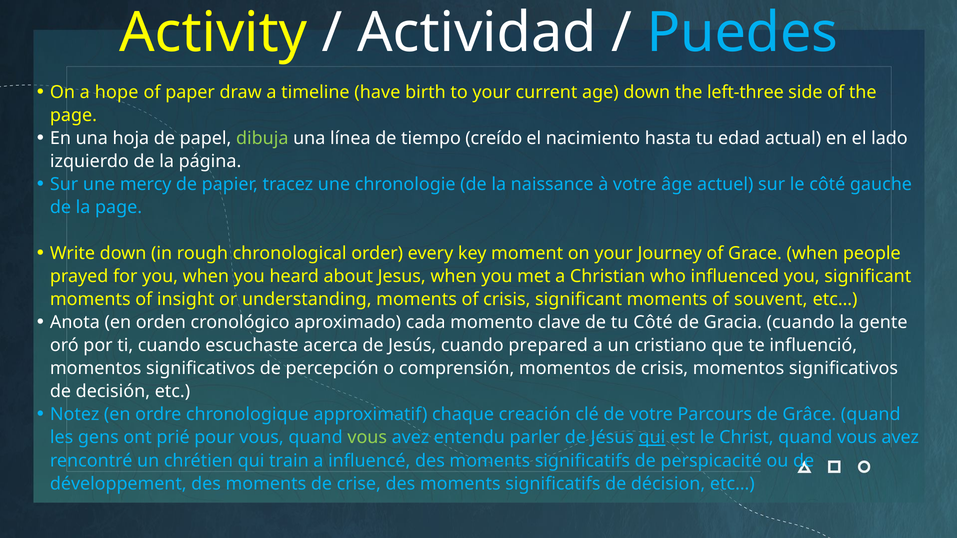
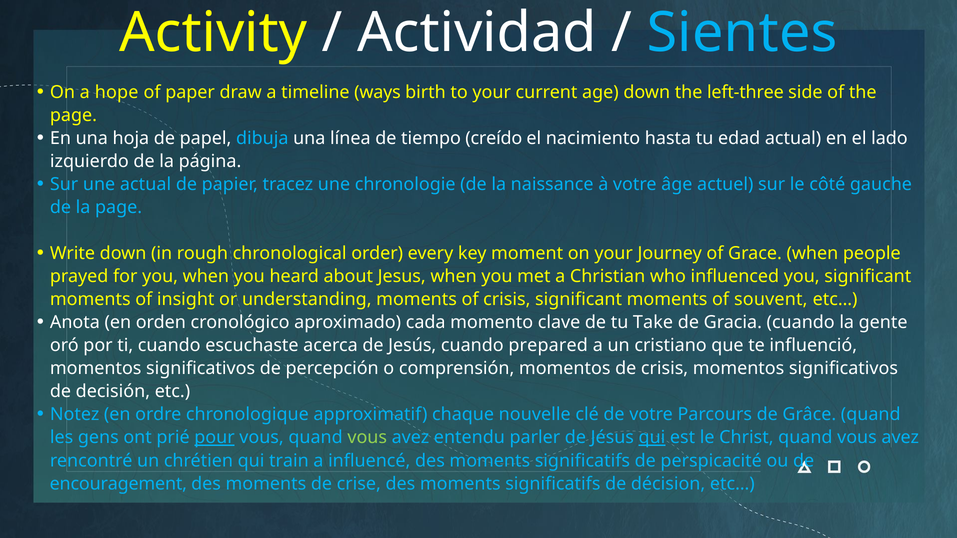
Puedes: Puedes -> Sientes (742, 33)
have: have -> ways (377, 92)
dibuja colour: light green -> light blue (262, 138)
une mercy: mercy -> actual (146, 184)
tu Côté: Côté -> Take (653, 323)
creación: creación -> nouvelle (535, 415)
pour underline: none -> present (215, 438)
développement: développement -> encouragement (118, 484)
